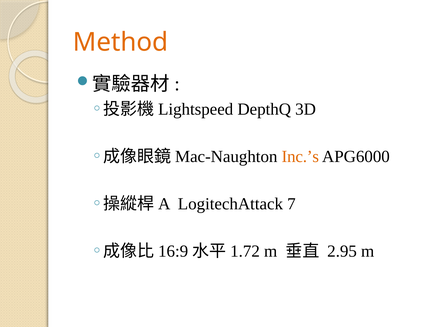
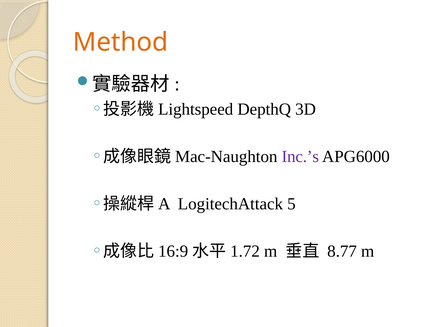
Inc.’s colour: orange -> purple (300, 157)
7: 7 -> 5 (291, 204)
2.95: 2.95 -> 8.77 (342, 251)
